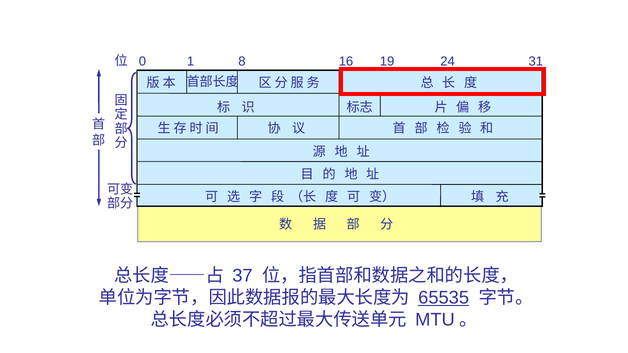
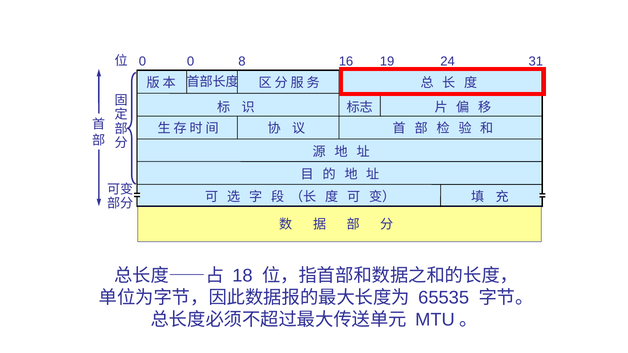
0 1: 1 -> 0 (191, 62)
37: 37 -> 18 (242, 276)
65535 underline: present -> none (444, 298)
